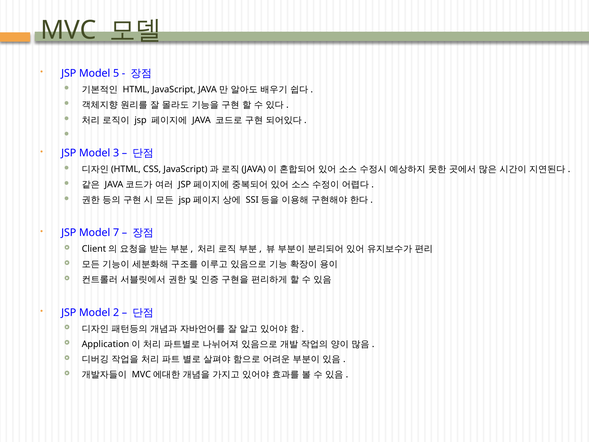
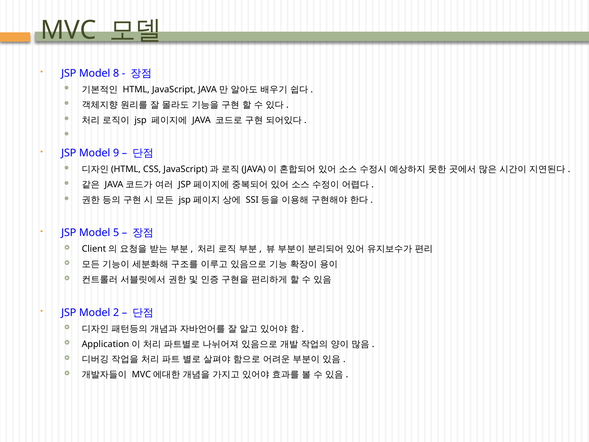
5: 5 -> 8 (116, 73)
3: 3 -> 9 (116, 153)
7: 7 -> 5 (116, 233)
